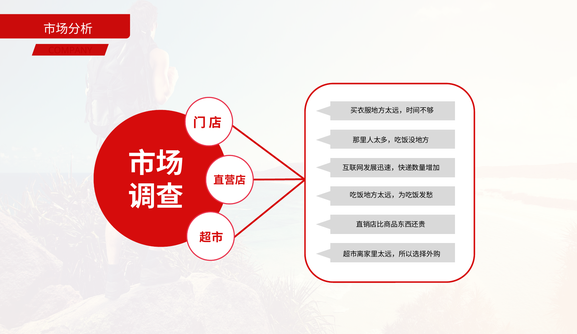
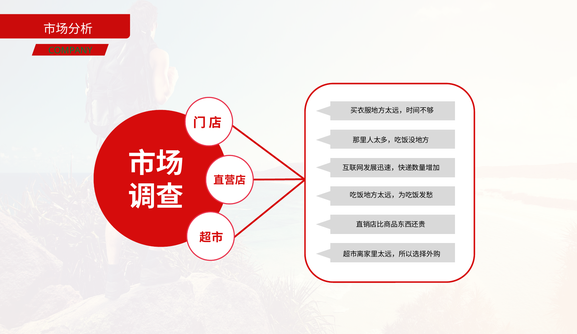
COMPANY colour: red -> green (70, 50)
